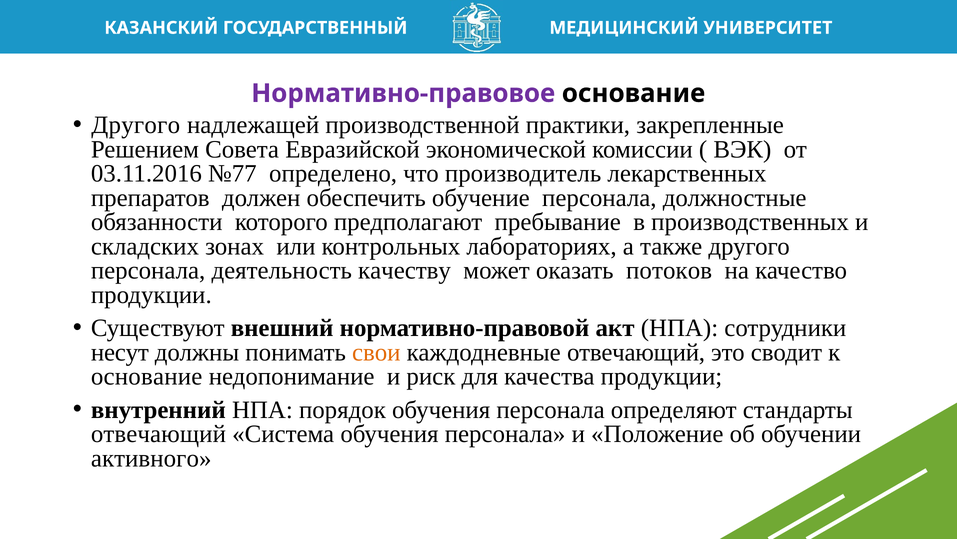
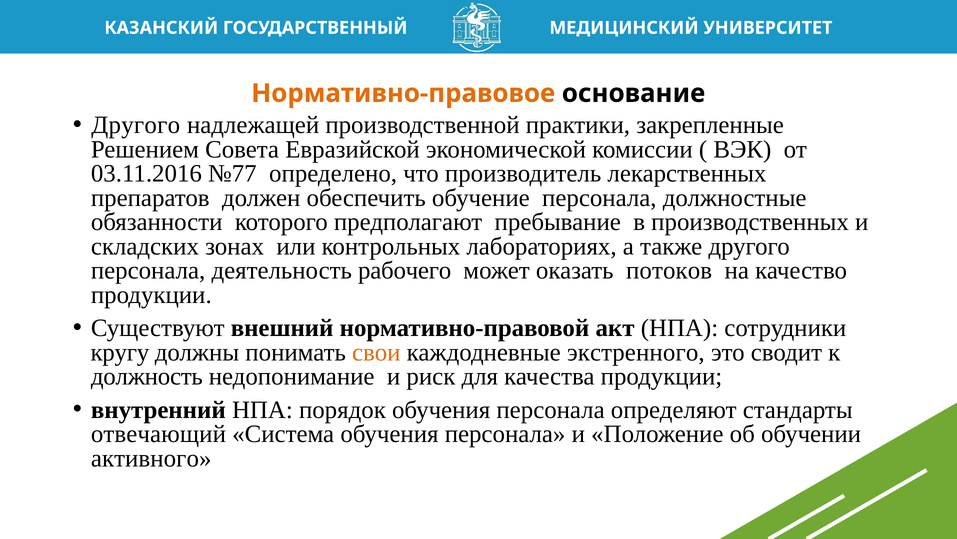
Нормативно-правовое colour: purple -> orange (403, 93)
качеству: качеству -> рабочего (405, 270)
несут: несут -> кругу (120, 352)
каждодневные отвечающий: отвечающий -> экстренного (636, 352)
основание: основание -> должность (147, 376)
